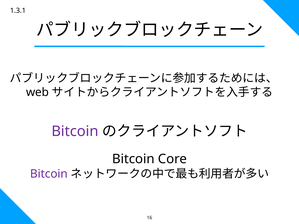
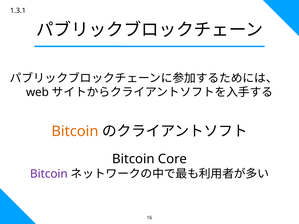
Bitcoin colour: purple -> orange (75, 131)
